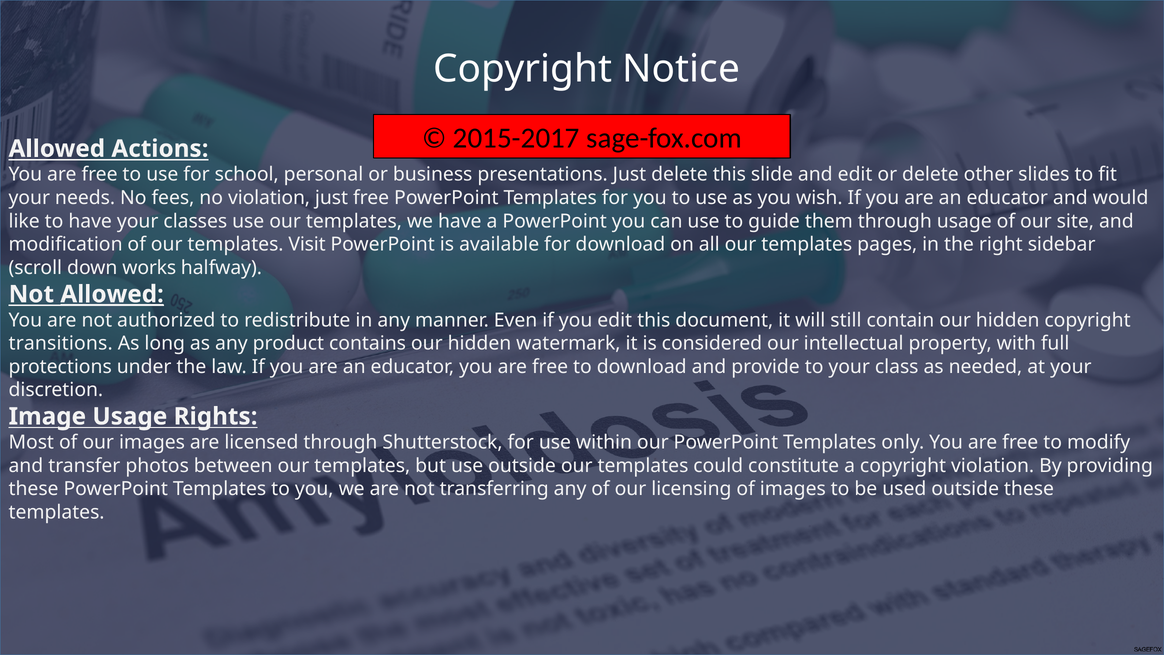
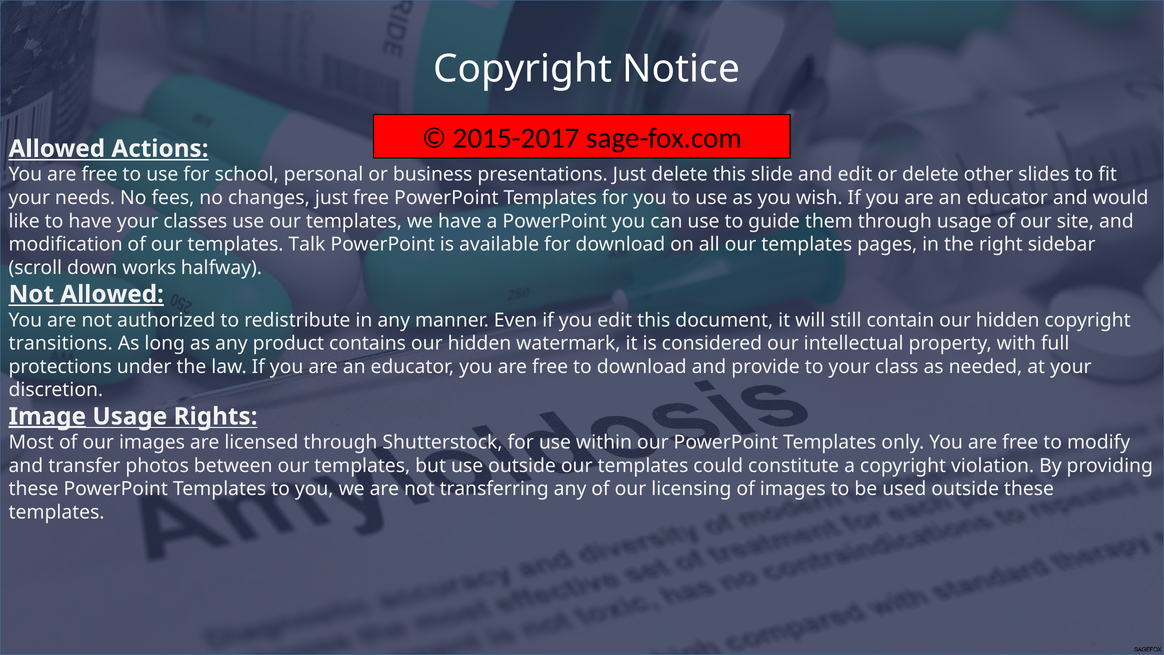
no violation: violation -> changes (269, 198)
Visit: Visit -> Talk (307, 244)
Image underline: none -> present (47, 416)
